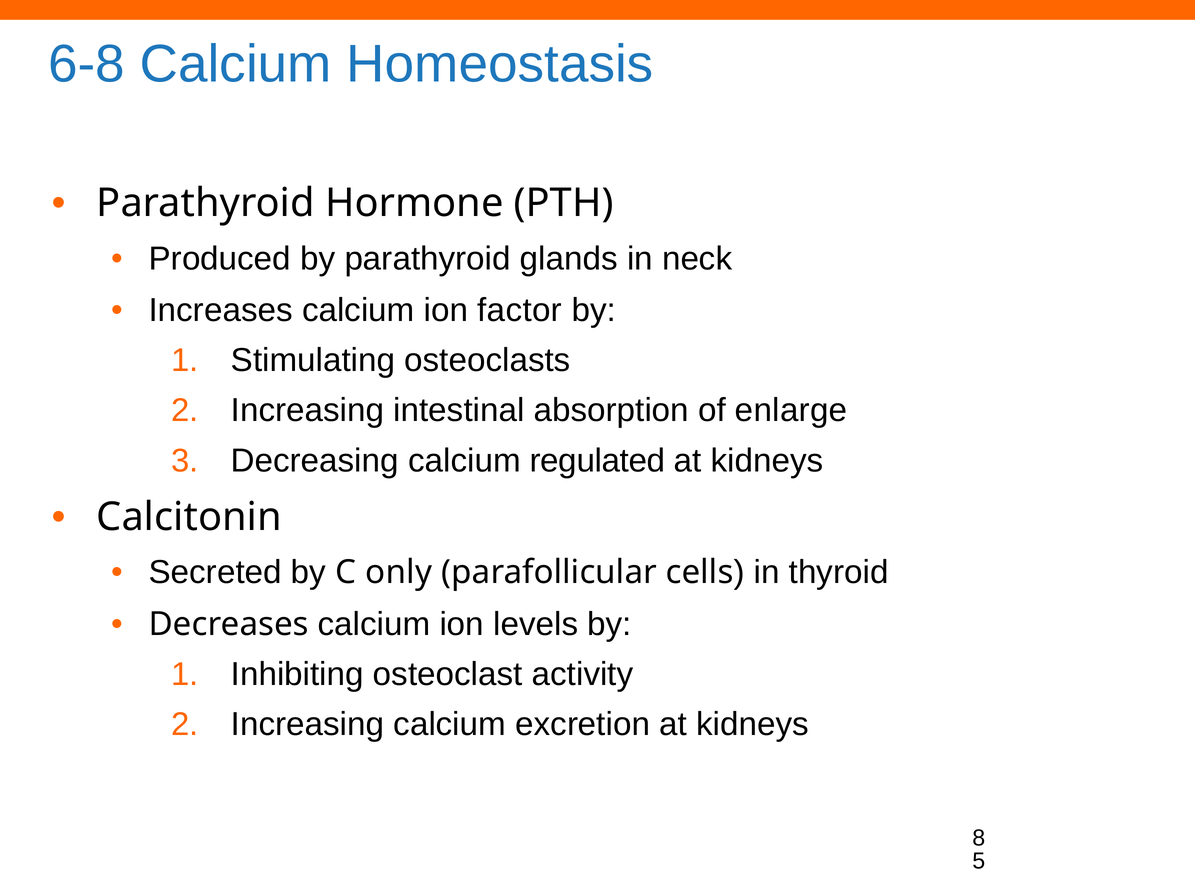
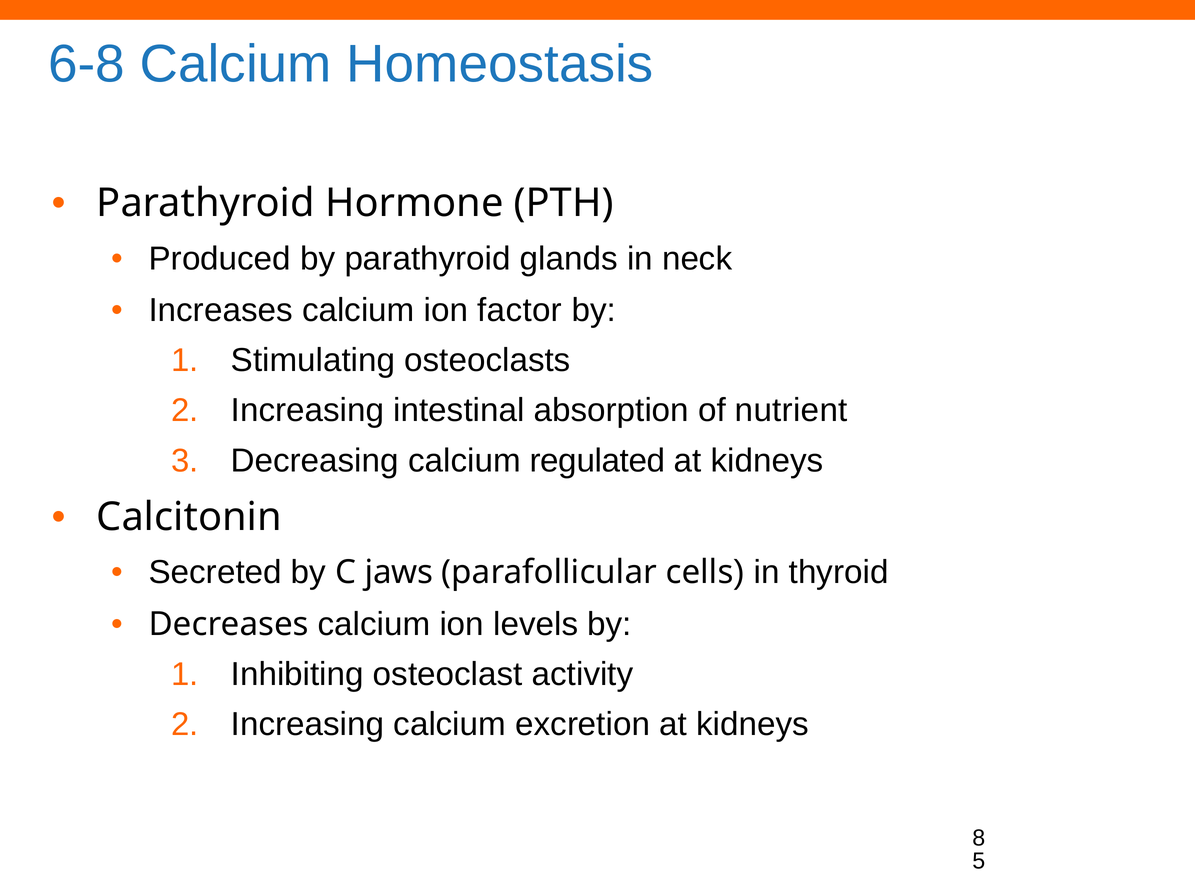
enlarge: enlarge -> nutrient (791, 411)
only: only -> jaws (399, 573)
